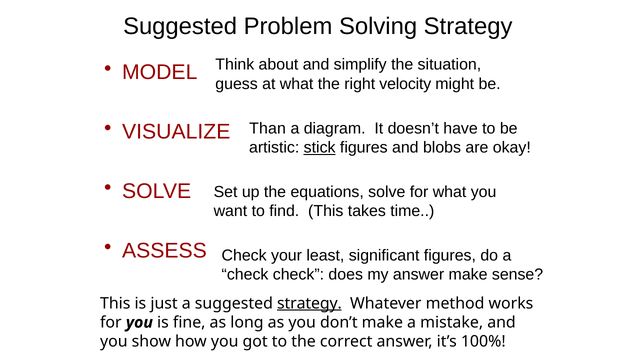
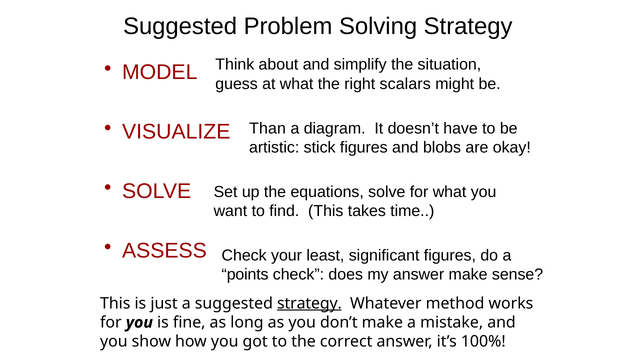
velocity: velocity -> scalars (405, 84)
stick underline: present -> none (320, 147)
check: check -> points (245, 275)
